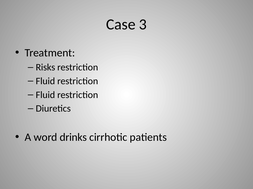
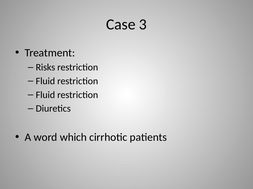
drinks: drinks -> which (73, 138)
